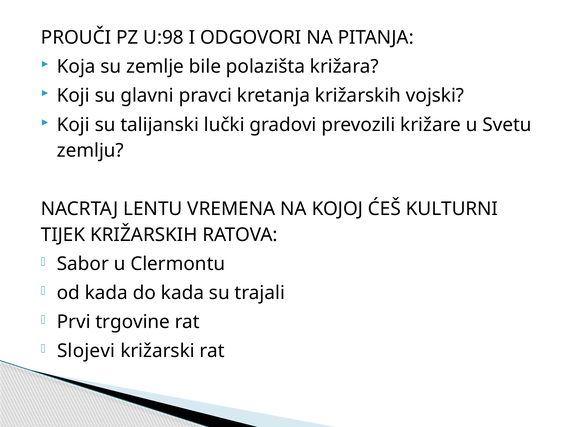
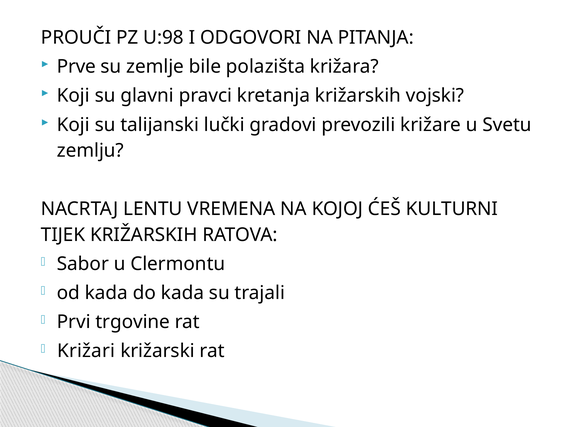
Koja: Koja -> Prve (76, 67)
Slojevi: Slojevi -> Križari (86, 351)
